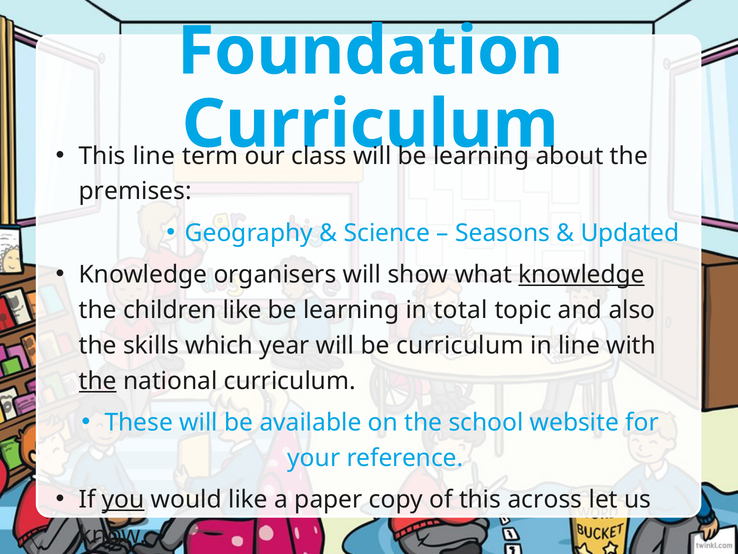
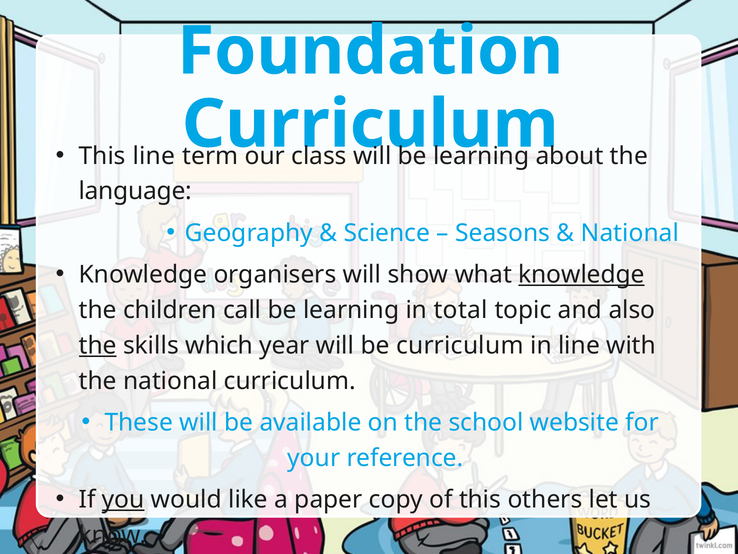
premises: premises -> language (135, 191)
Updated: Updated -> National (630, 233)
children like: like -> call (242, 310)
the underline: none -> present (98, 345)
the underline: present -> none (98, 381)
across: across -> others (545, 499)
